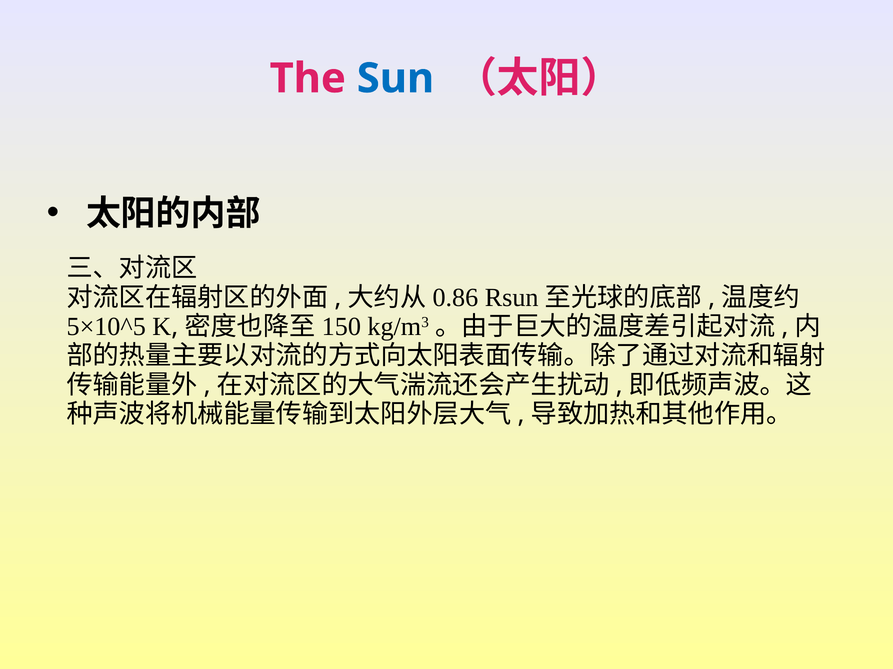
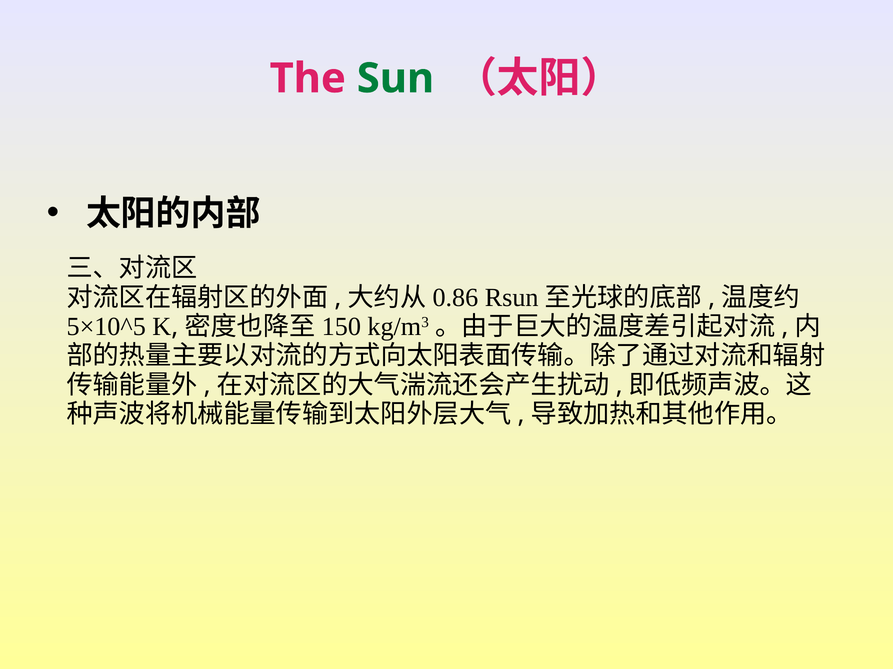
Sun colour: blue -> green (395, 79)
